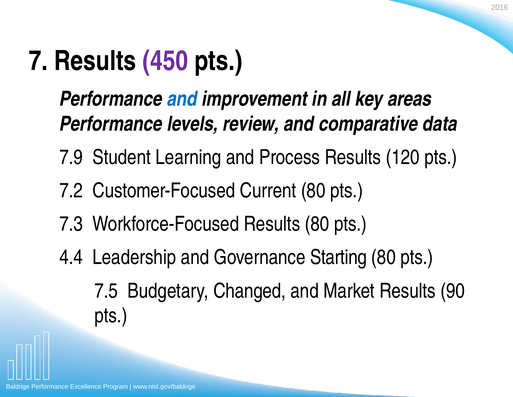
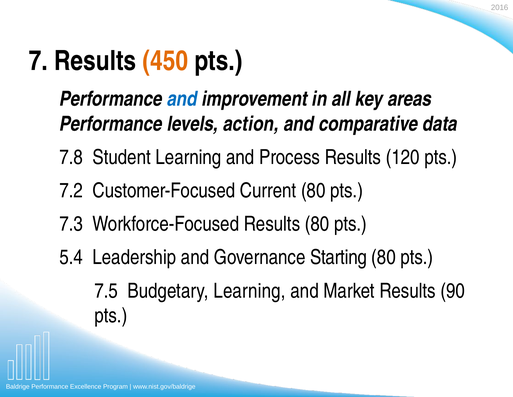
450 colour: purple -> orange (165, 61)
review: review -> action (251, 124)
7.9: 7.9 -> 7.8 (71, 157)
4.4: 4.4 -> 5.4 (71, 257)
Budgetary Changed: Changed -> Learning (250, 290)
